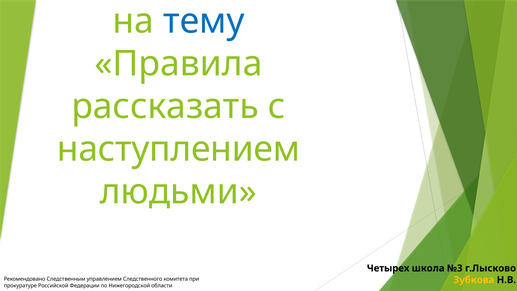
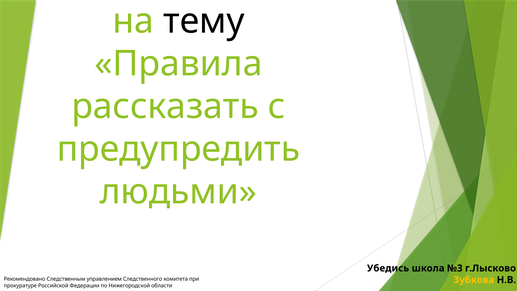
тему colour: blue -> black (204, 21)
наступлением: наступлением -> предупредить (178, 149)
Четырех: Четырех -> Убедись (388, 268)
